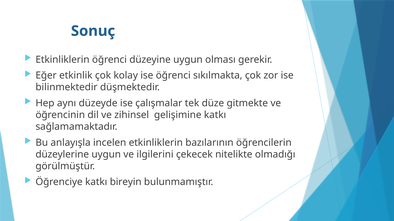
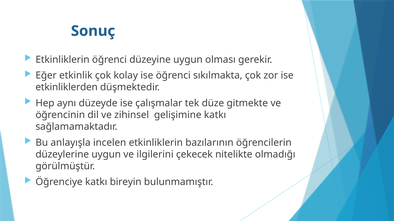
bilinmektedir: bilinmektedir -> etkinliklerden (67, 87)
